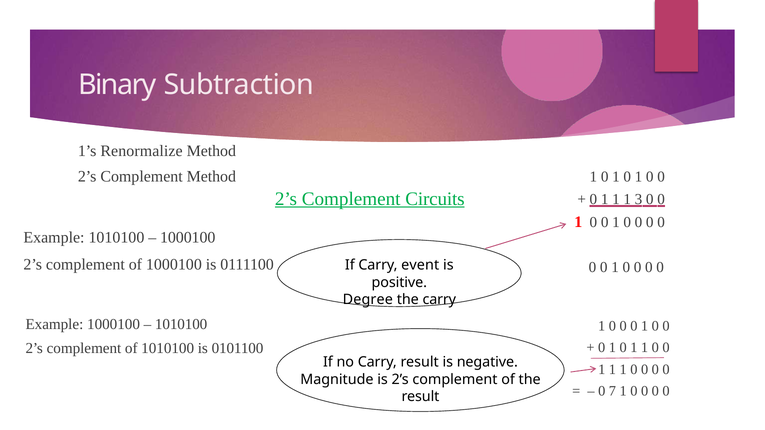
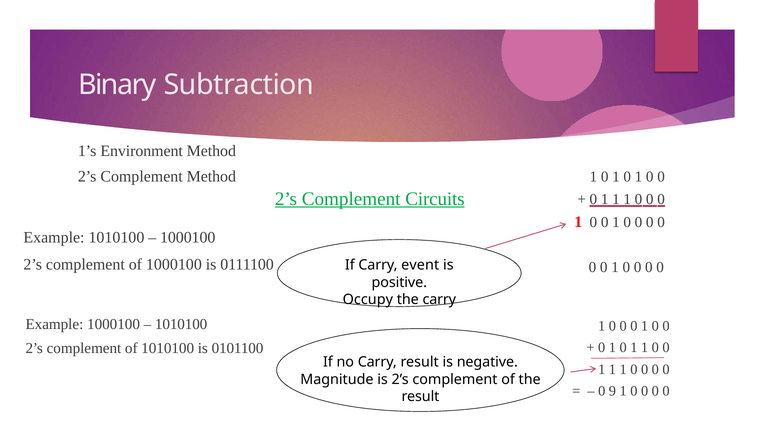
Renormalize: Renormalize -> Environment (142, 151)
3: 3 -> 0 (638, 199)
Degree: Degree -> Occupy (368, 300)
7: 7 -> 9 (612, 391)
